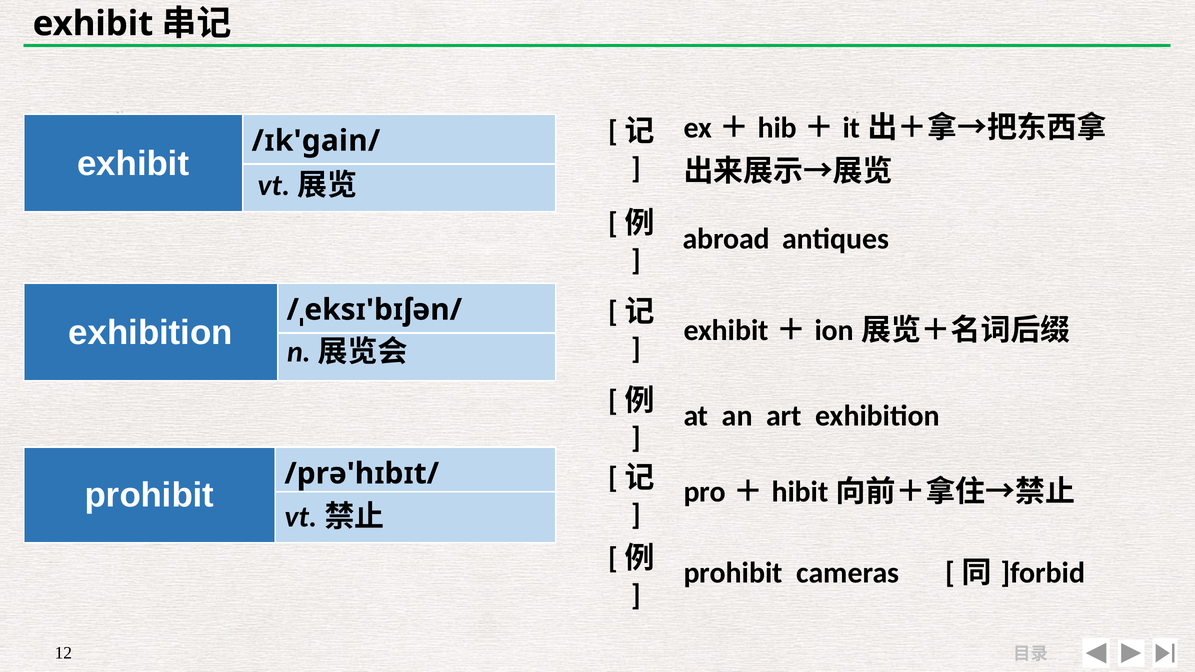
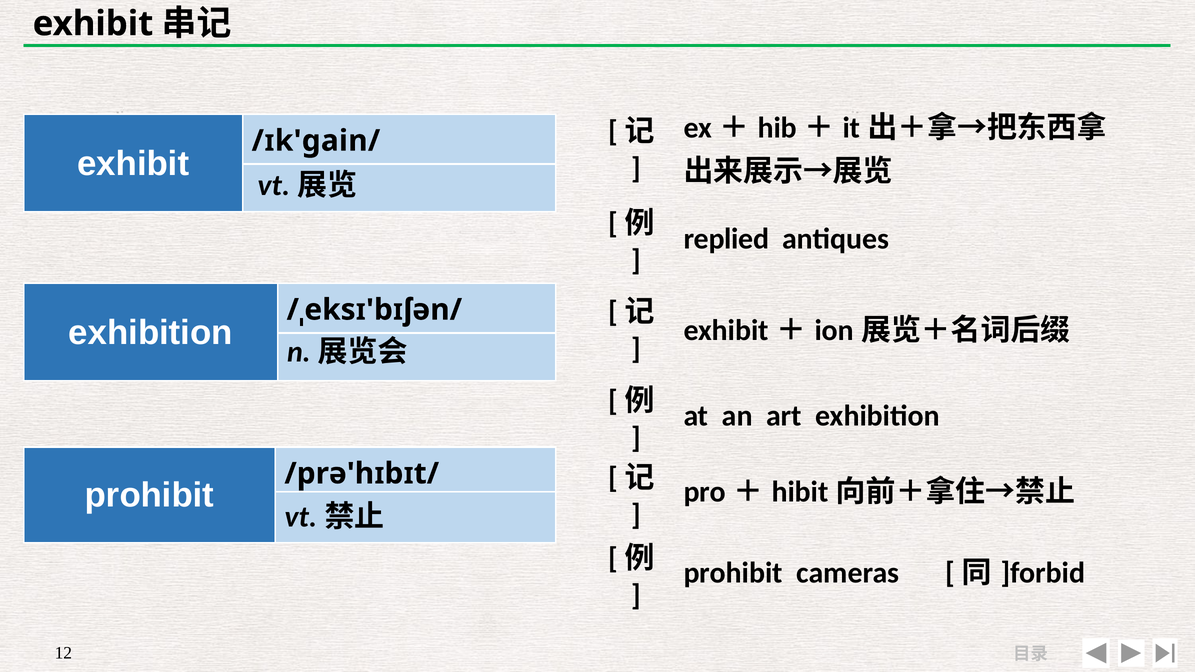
abroad: abroad -> replied (726, 239)
